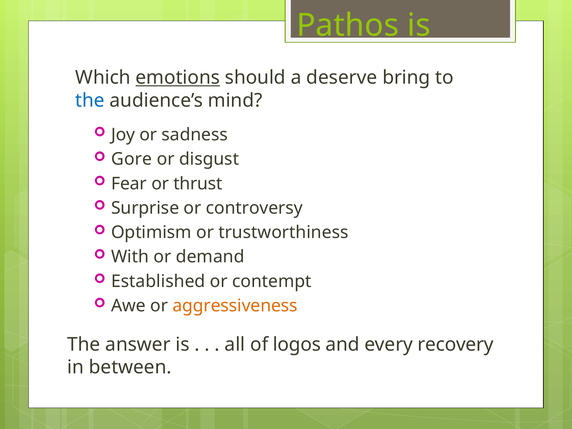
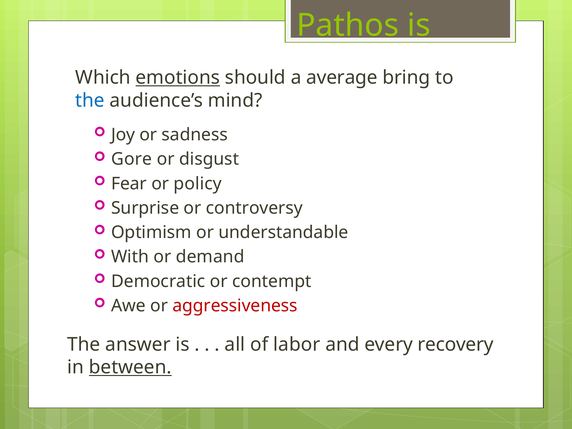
deserve: deserve -> average (342, 78)
thrust: thrust -> policy (198, 184)
trustworthiness: trustworthiness -> understandable (283, 232)
Established: Established -> Democratic (158, 281)
aggressiveness colour: orange -> red (235, 306)
logos: logos -> labor (297, 344)
between underline: none -> present (130, 367)
